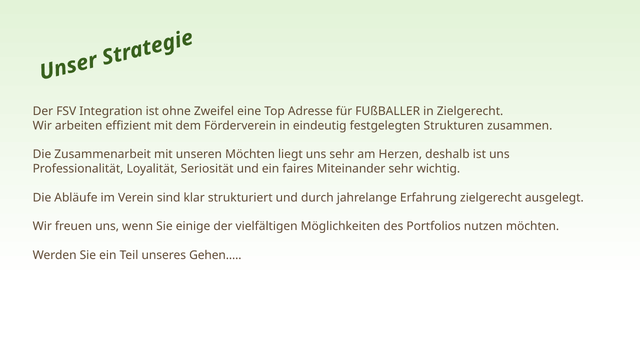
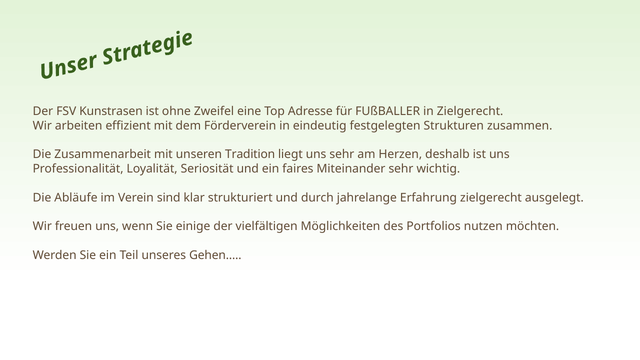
Integration: Integration -> Kunstrasen (111, 111)
unseren Möchten: Möchten -> Tradition (250, 154)
